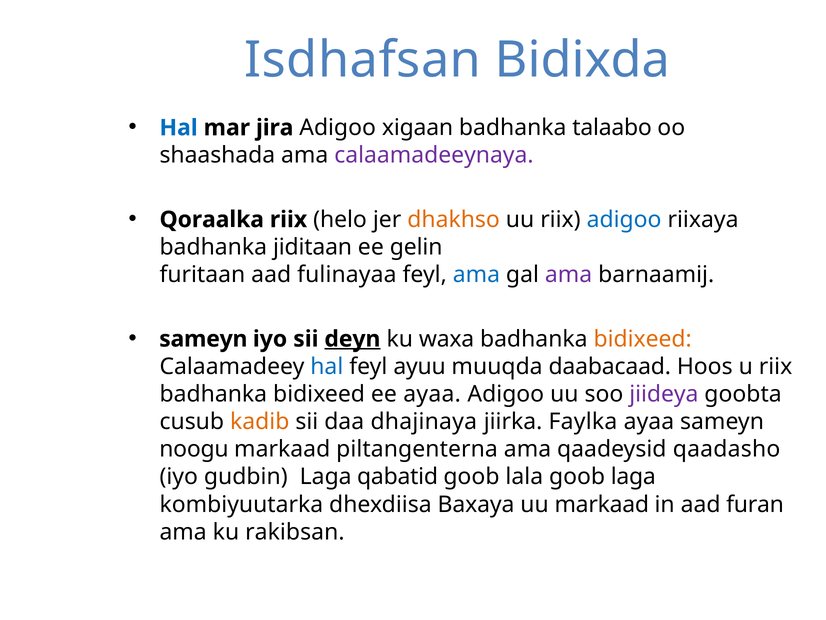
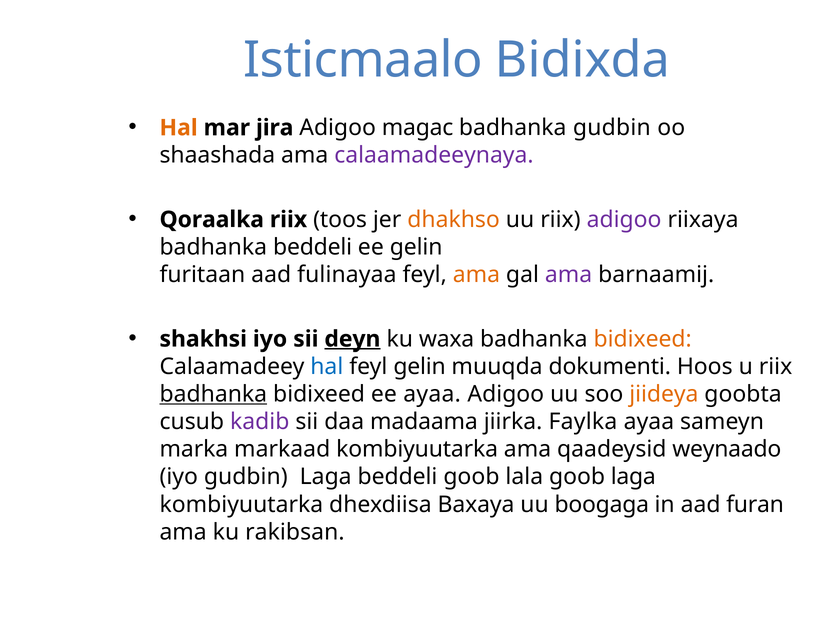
Isdhafsan: Isdhafsan -> Isticmaalo (363, 60)
Hal colour: blue -> orange (179, 128)
xigaan: xigaan -> magac (418, 128)
badhanka talaabo: talaabo -> gudbin (612, 128)
helo: helo -> toos (340, 219)
adigoo colour: blue -> purple (624, 219)
badhanka jiditaan: jiditaan -> beddeli (313, 247)
ama colour: blue -> orange (476, 274)
sameyn: sameyn -> shakhsi (203, 339)
feyl ayuu: ayuu -> gelin (420, 366)
daabacaad: daabacaad -> dokumenti (610, 366)
badhanka underline: none -> present (213, 394)
jiideya colour: purple -> orange (664, 394)
kadib colour: orange -> purple (260, 421)
dhajinaya: dhajinaya -> madaama (424, 421)
noogu: noogu -> marka (194, 449)
markaad piltangenterna: piltangenterna -> kombiyuutarka (417, 449)
qaadasho: qaadasho -> weynaado (727, 449)
Laga qabatid: qabatid -> beddeli (397, 476)
uu markaad: markaad -> boogaga (602, 504)
